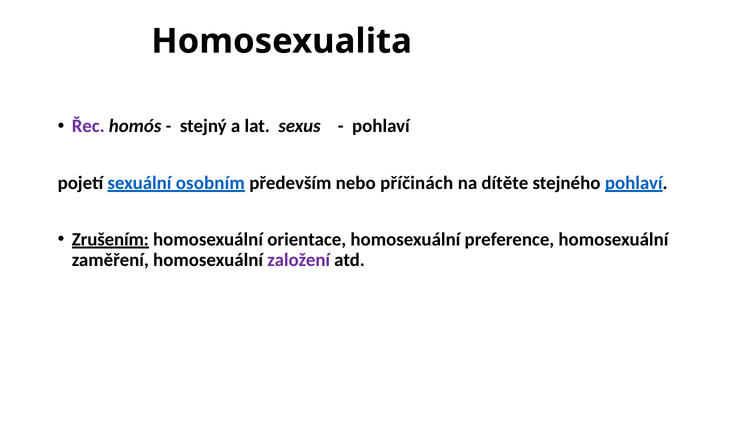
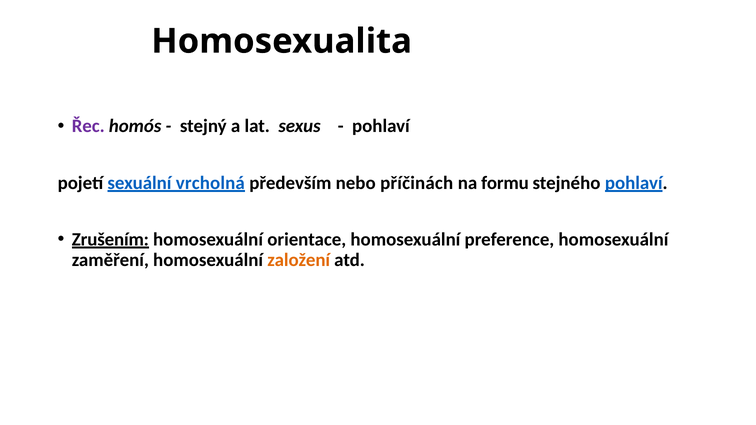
osobním: osobním -> vrcholná (210, 183)
dítěte: dítěte -> formu (505, 183)
založení colour: purple -> orange (299, 260)
